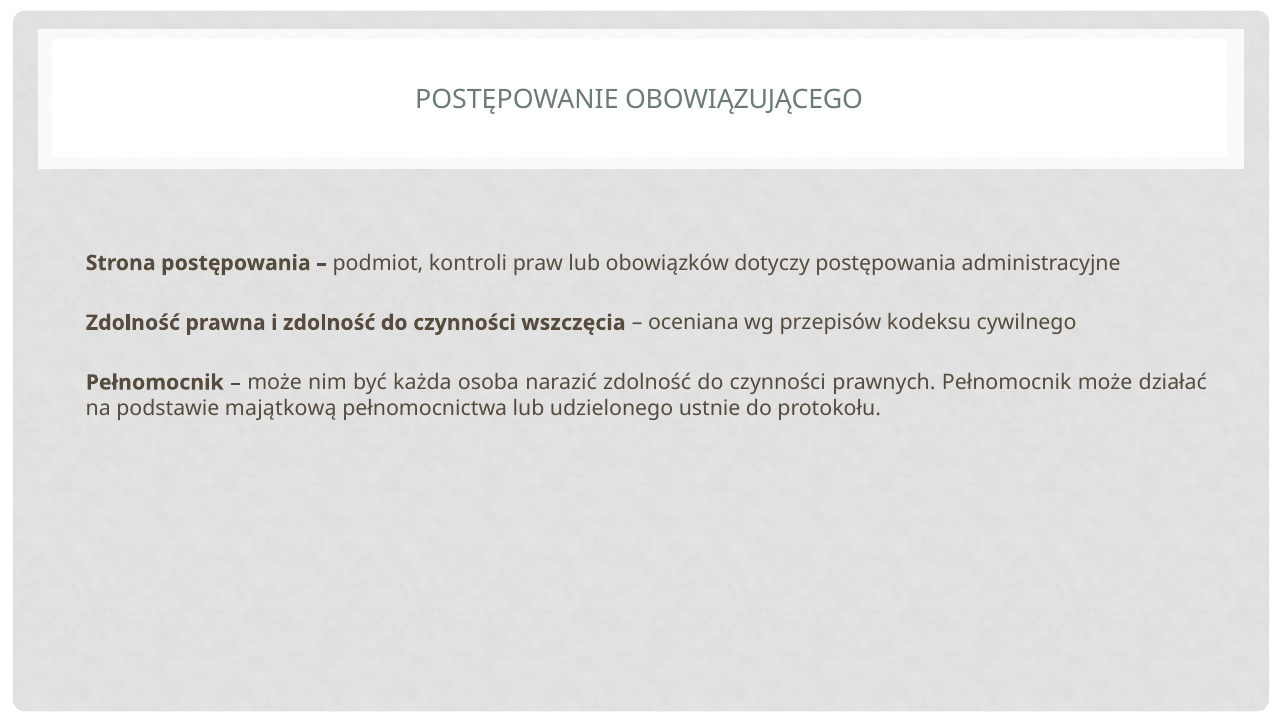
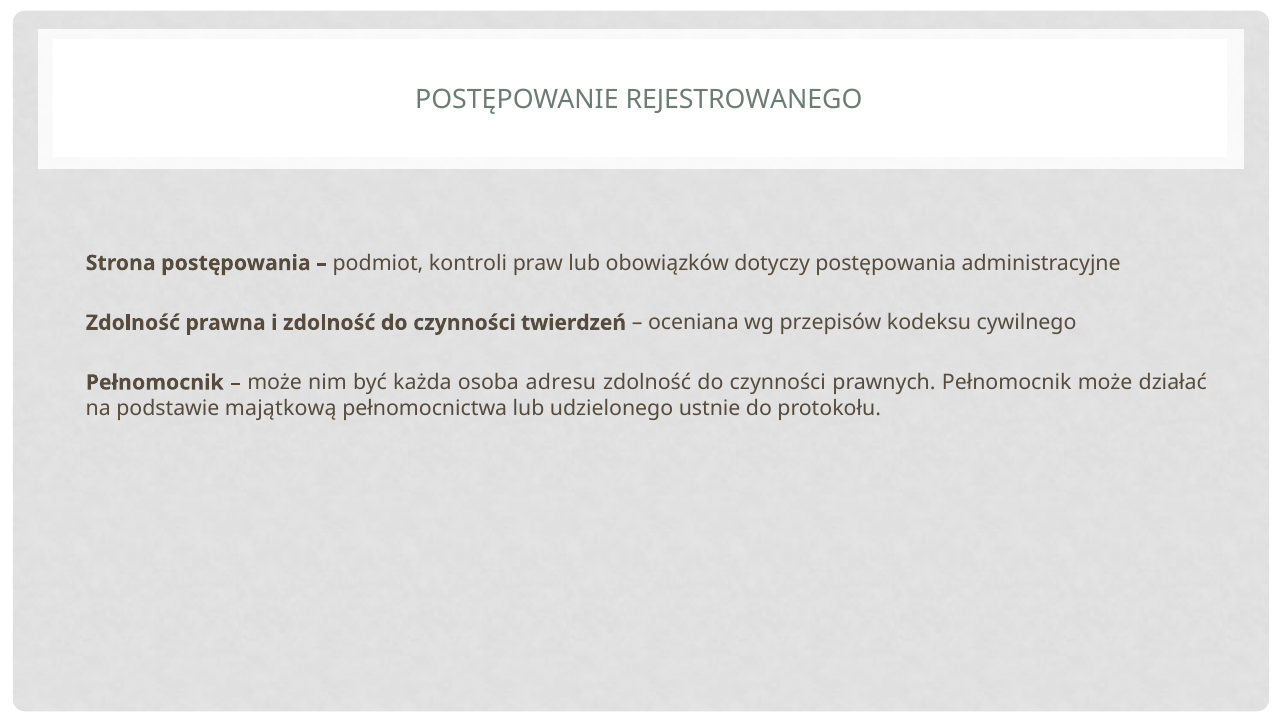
OBOWIĄZUJĄCEGO: OBOWIĄZUJĄCEGO -> REJESTROWANEGO (744, 99)
wszczęcia: wszczęcia -> twierdzeń (574, 323)
narazić: narazić -> adresu (561, 383)
